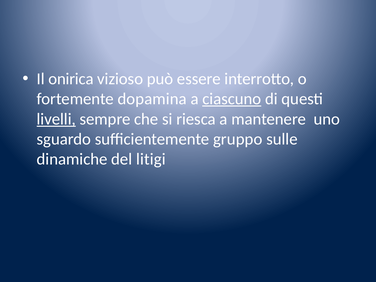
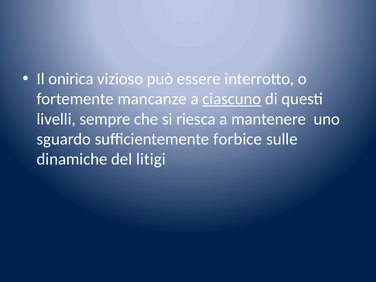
dopamina: dopamina -> mancanze (152, 99)
livelli underline: present -> none (56, 119)
gruppo: gruppo -> forbice (238, 139)
